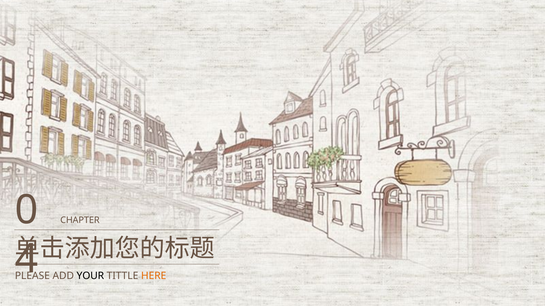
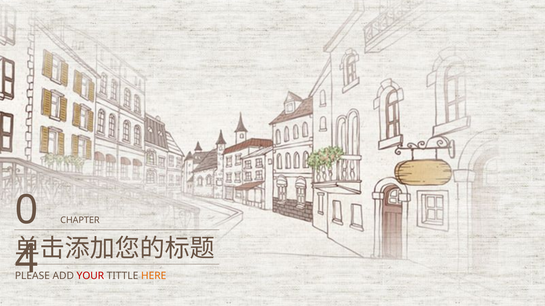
YOUR colour: black -> red (90, 276)
